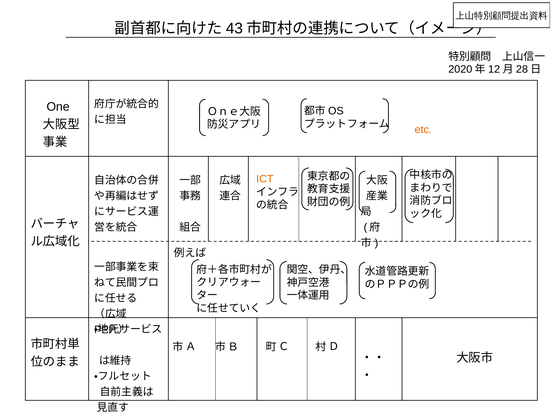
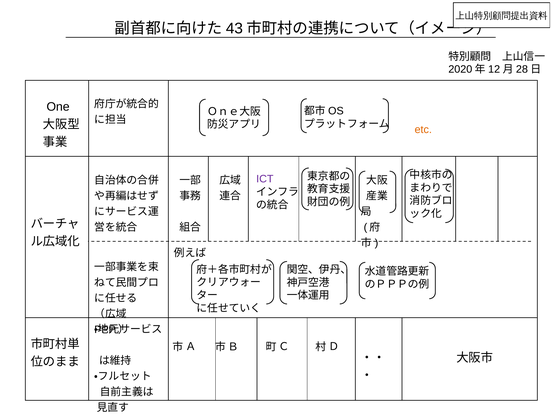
ICT colour: orange -> purple (265, 179)
